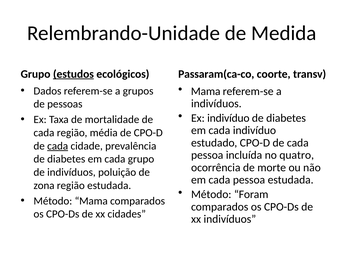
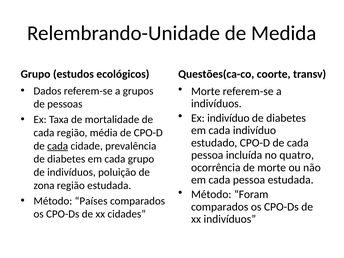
estudos underline: present -> none (73, 74)
Passaram(ca-co: Passaram(ca-co -> Questões(ca-co (216, 74)
Mama: Mama -> Morte (206, 91)
Método Mama: Mama -> Países (91, 201)
